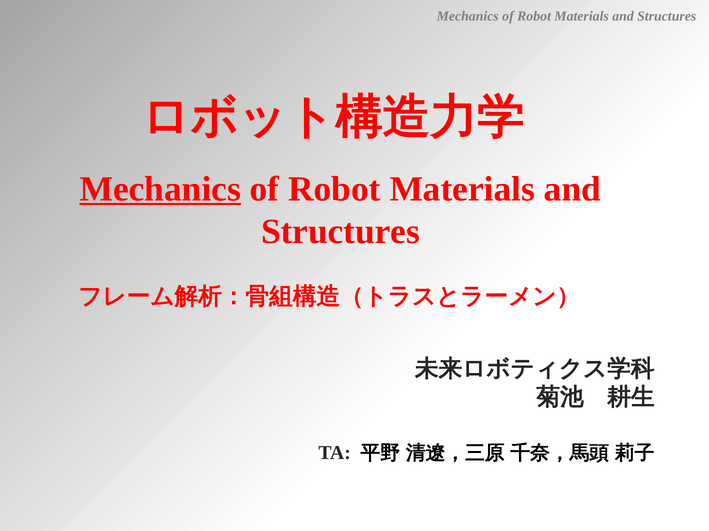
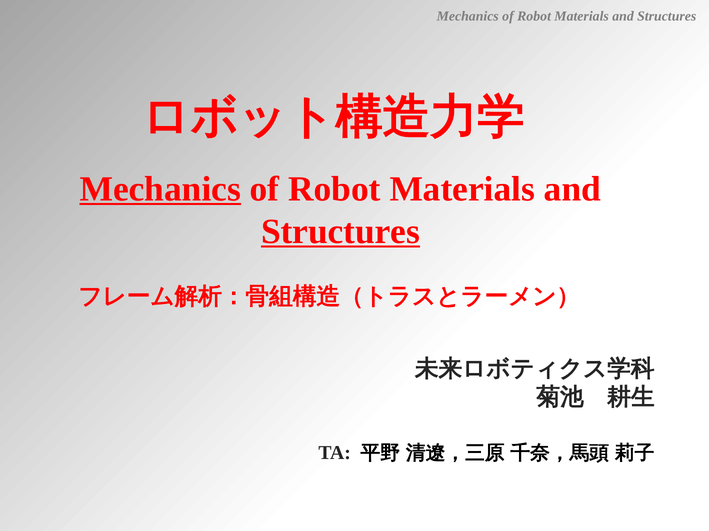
Structures underline: none -> present (340, 232)
